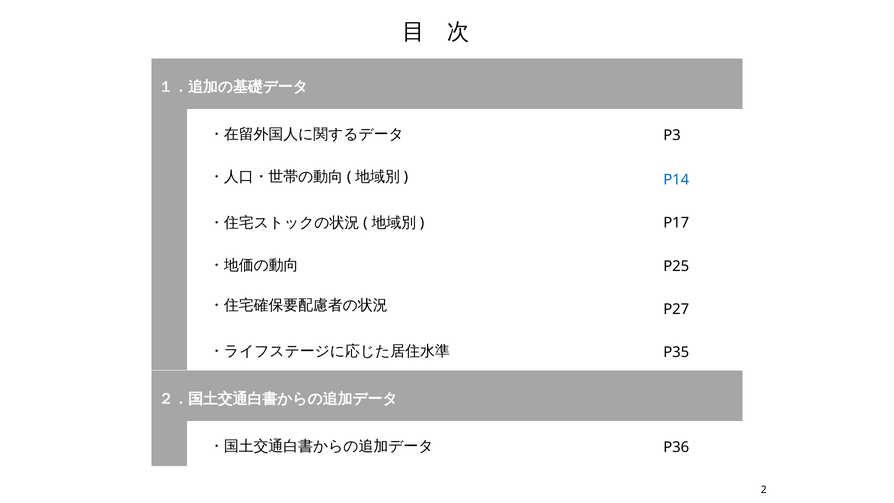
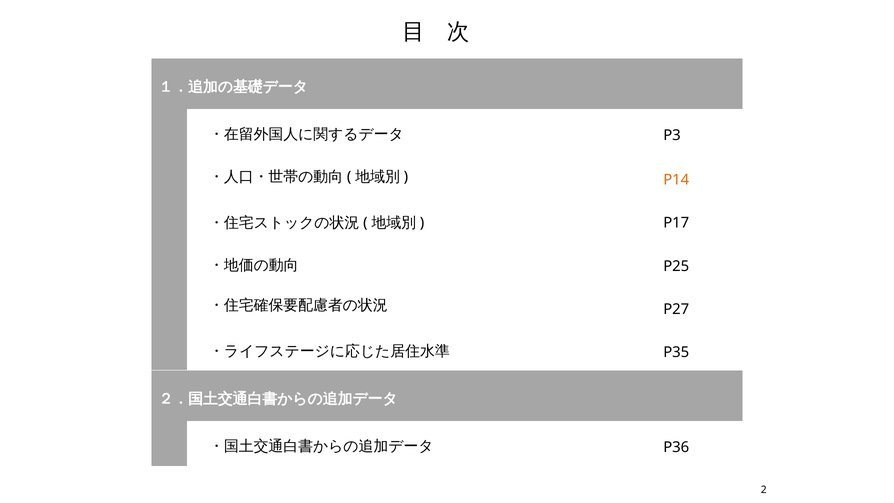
P14 colour: blue -> orange (676, 180)
